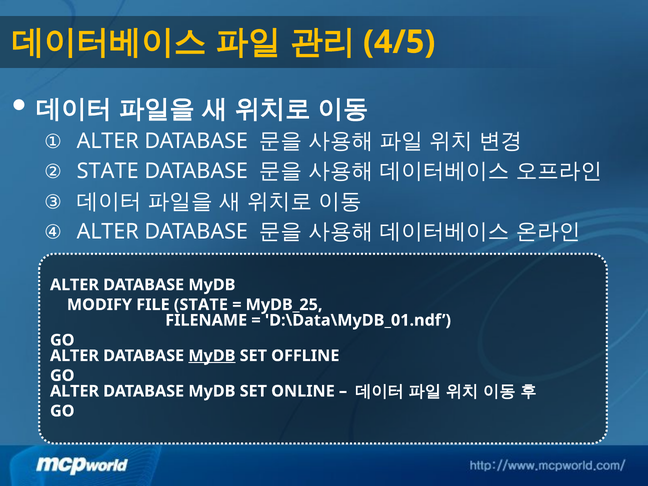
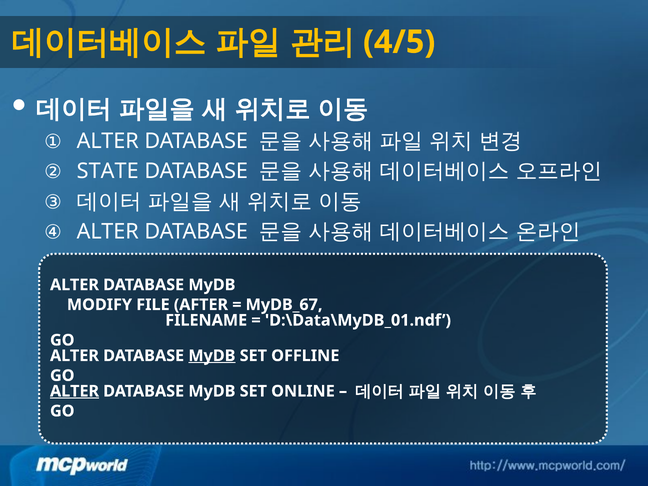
FILE STATE: STATE -> AFTER (201, 305)
MyDB_25: MyDB_25 -> MyDB_67 (284, 305)
ALTER underline: none -> present (75, 391)
